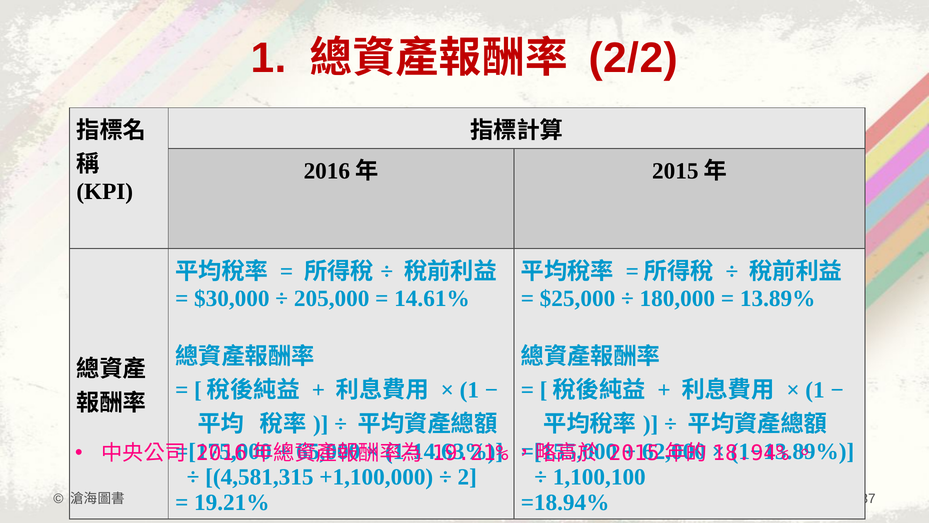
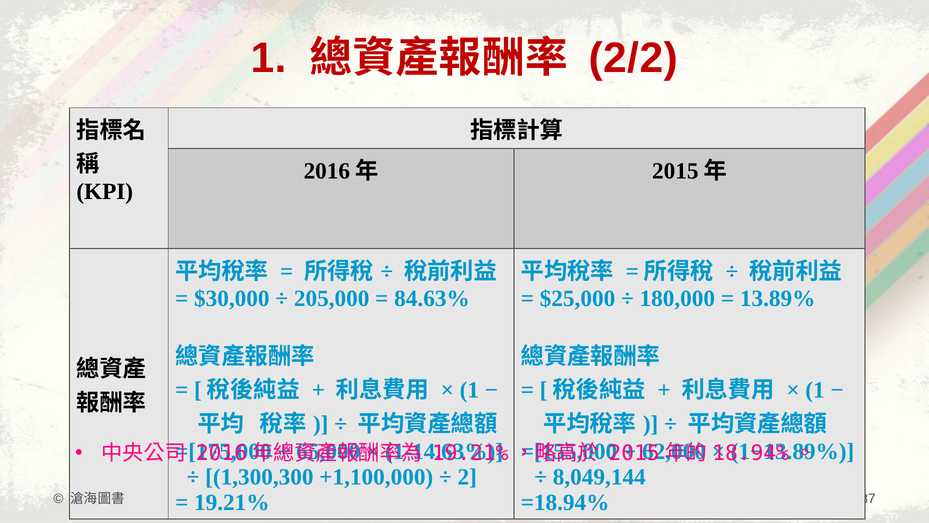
14.61%: 14.61% -> 84.63% (432, 299)
4,581,315: 4,581,315 -> 1,300,300 (259, 477)
1,100,100: 1,100,100 -> 8,049,144 (599, 477)
